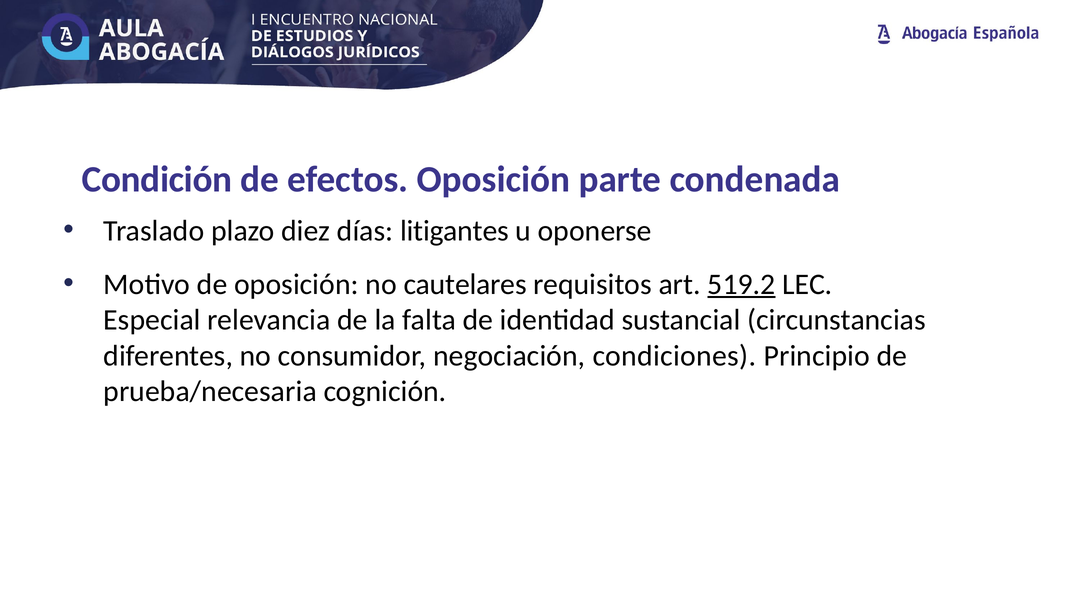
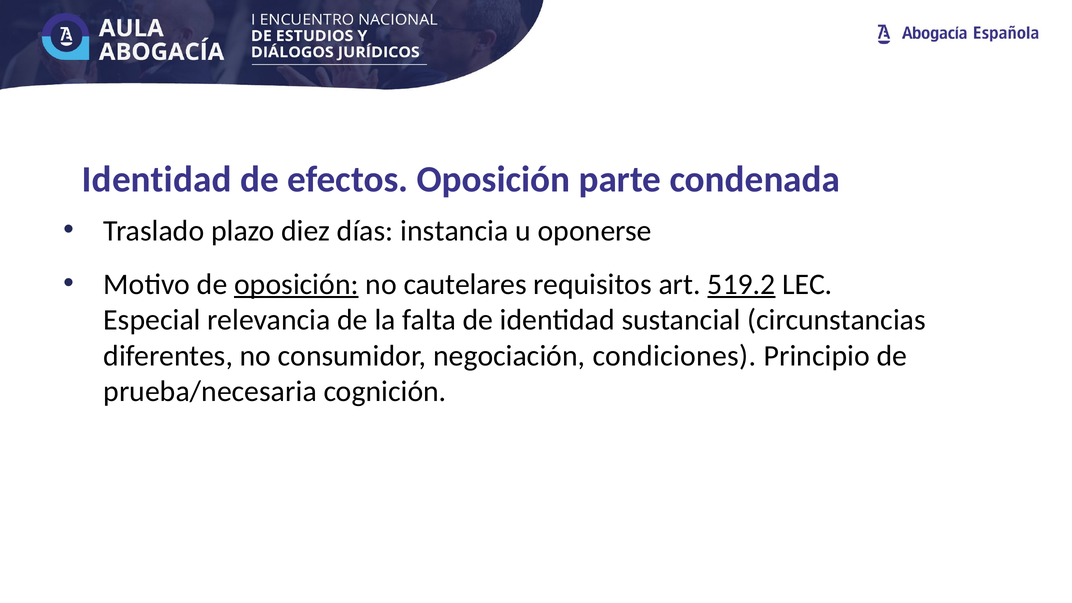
Condición: Condición -> Identidad (157, 180)
litigantes: litigantes -> instancia (454, 231)
oposición underline: none -> present (296, 284)
